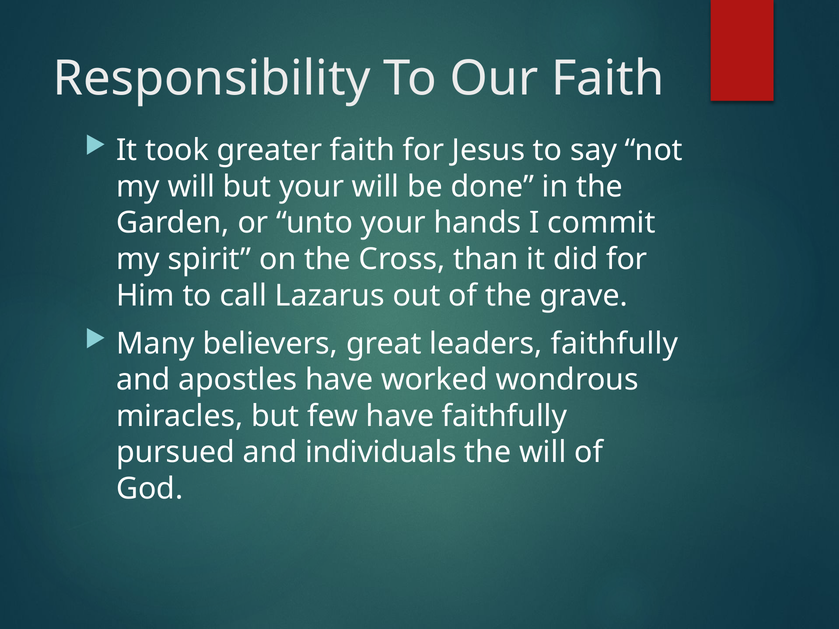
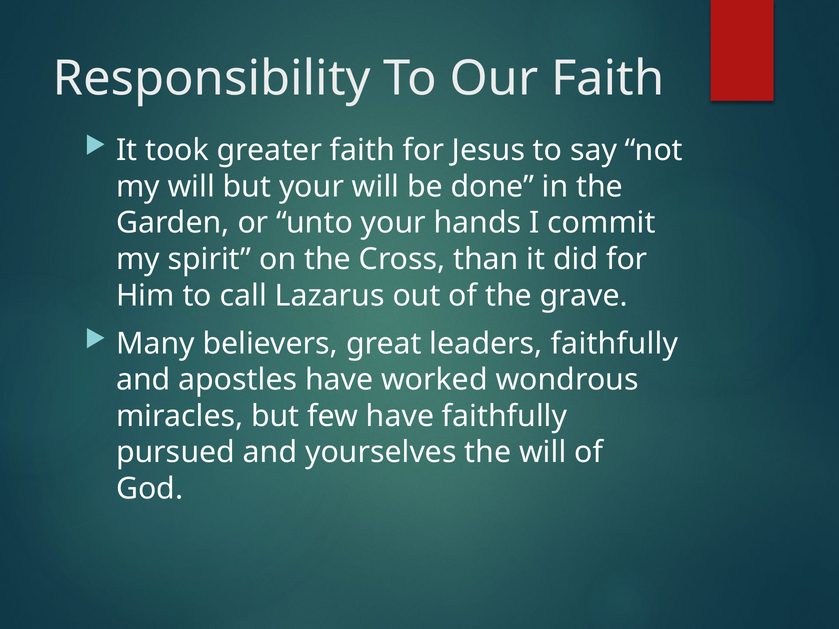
individuals: individuals -> yourselves (381, 453)
